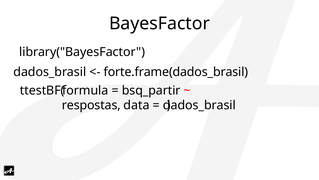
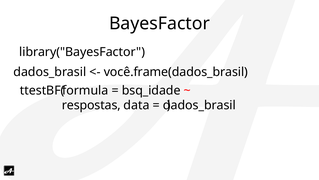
forte.frame(dados_brasil: forte.frame(dados_brasil -> você.frame(dados_brasil (176, 72)
bsq_partir: bsq_partir -> bsq_idade (151, 90)
